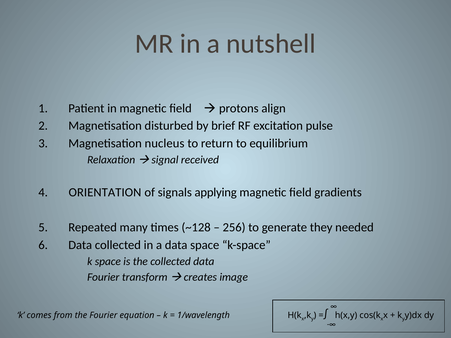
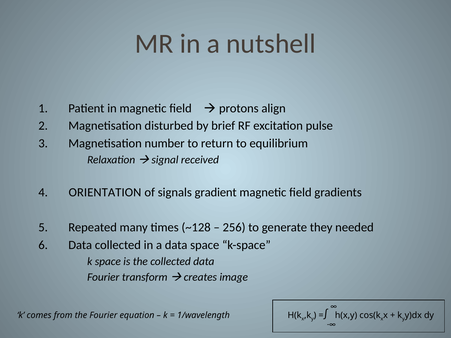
nucleus: nucleus -> number (165, 143)
applying: applying -> gradient (216, 193)
